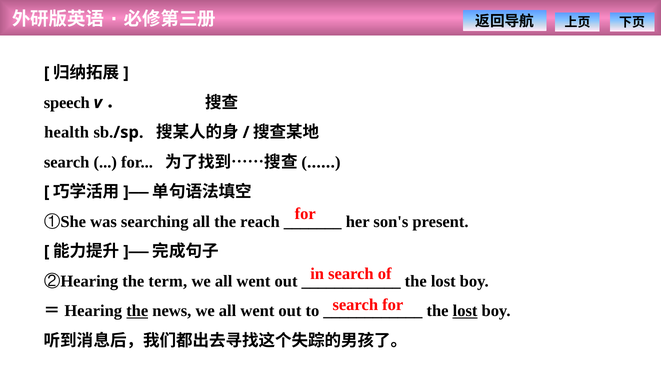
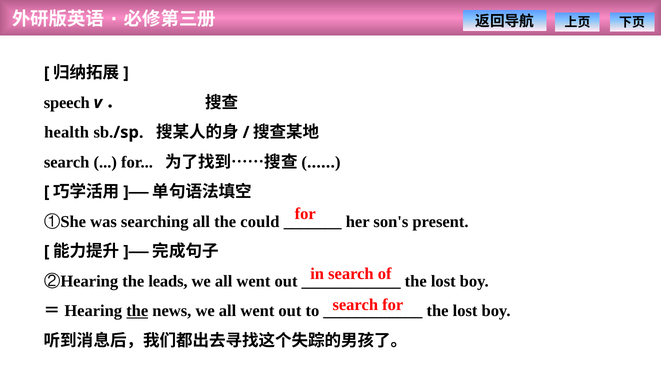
reach: reach -> could (260, 221)
term: term -> leads (168, 281)
lost underline: present -> none (465, 311)
